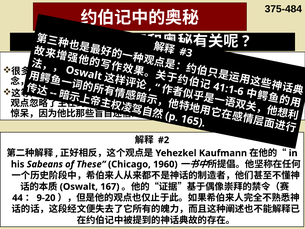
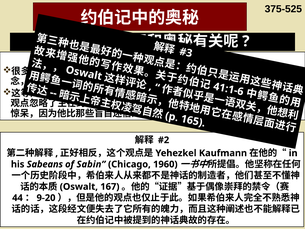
375-484: 375-484 -> 375-525 (283, 9)
These: These -> Sabin (91, 164)
